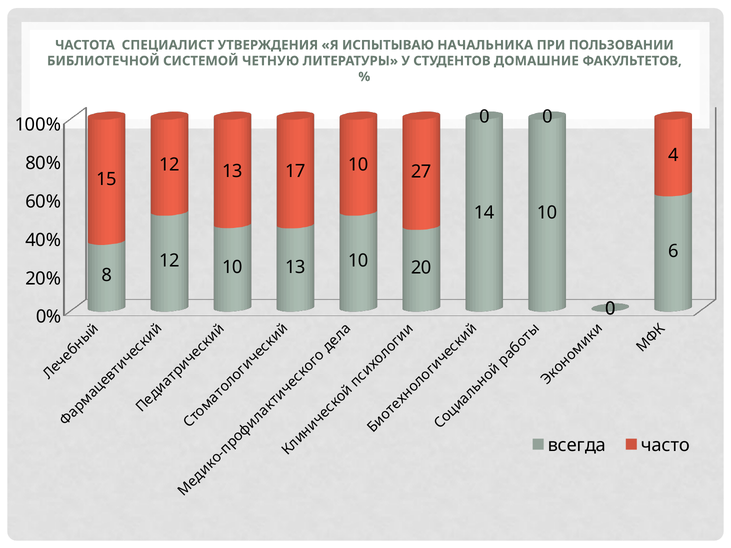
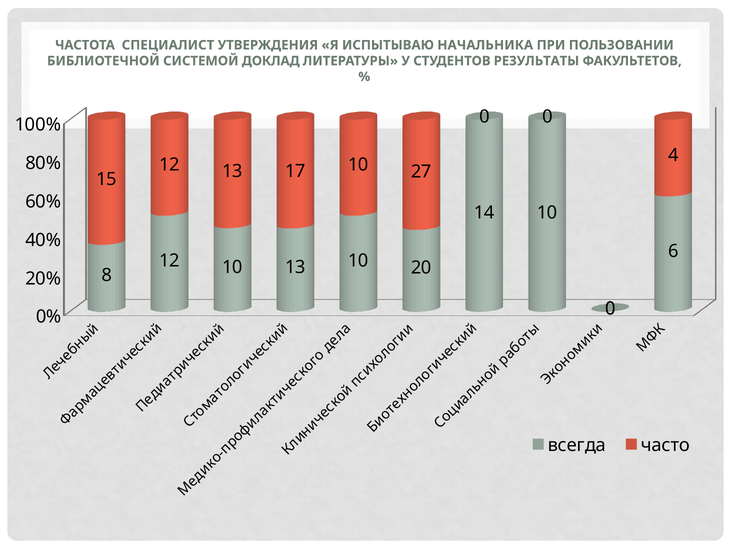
ЧЕТНУЮ: ЧЕТНУЮ -> ДОКЛАД (271, 61)
ДОМАШНИЕ: ДОМАШНИЕ -> РЕЗУЛЬТАТЫ (536, 61)
